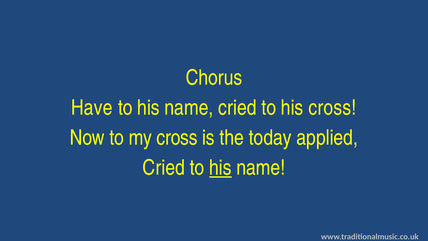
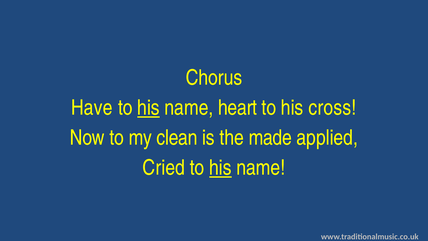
his underline: none -> present (149, 108)
name cried: cried -> heart (238, 108)
my cross: cross -> clean (177, 138)
today: today -> made (270, 138)
